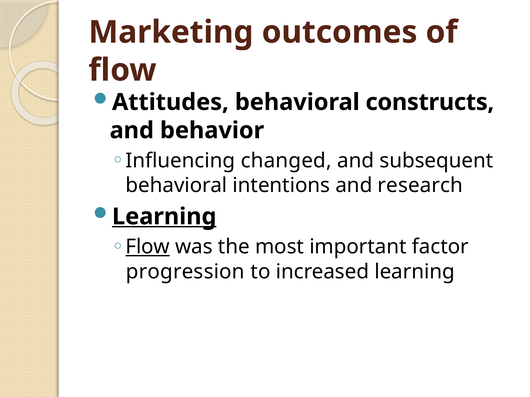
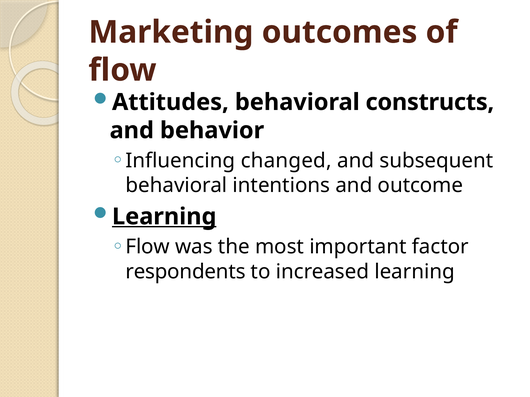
research: research -> outcome (420, 186)
Flow underline: present -> none (148, 247)
progression: progression -> respondents (186, 272)
